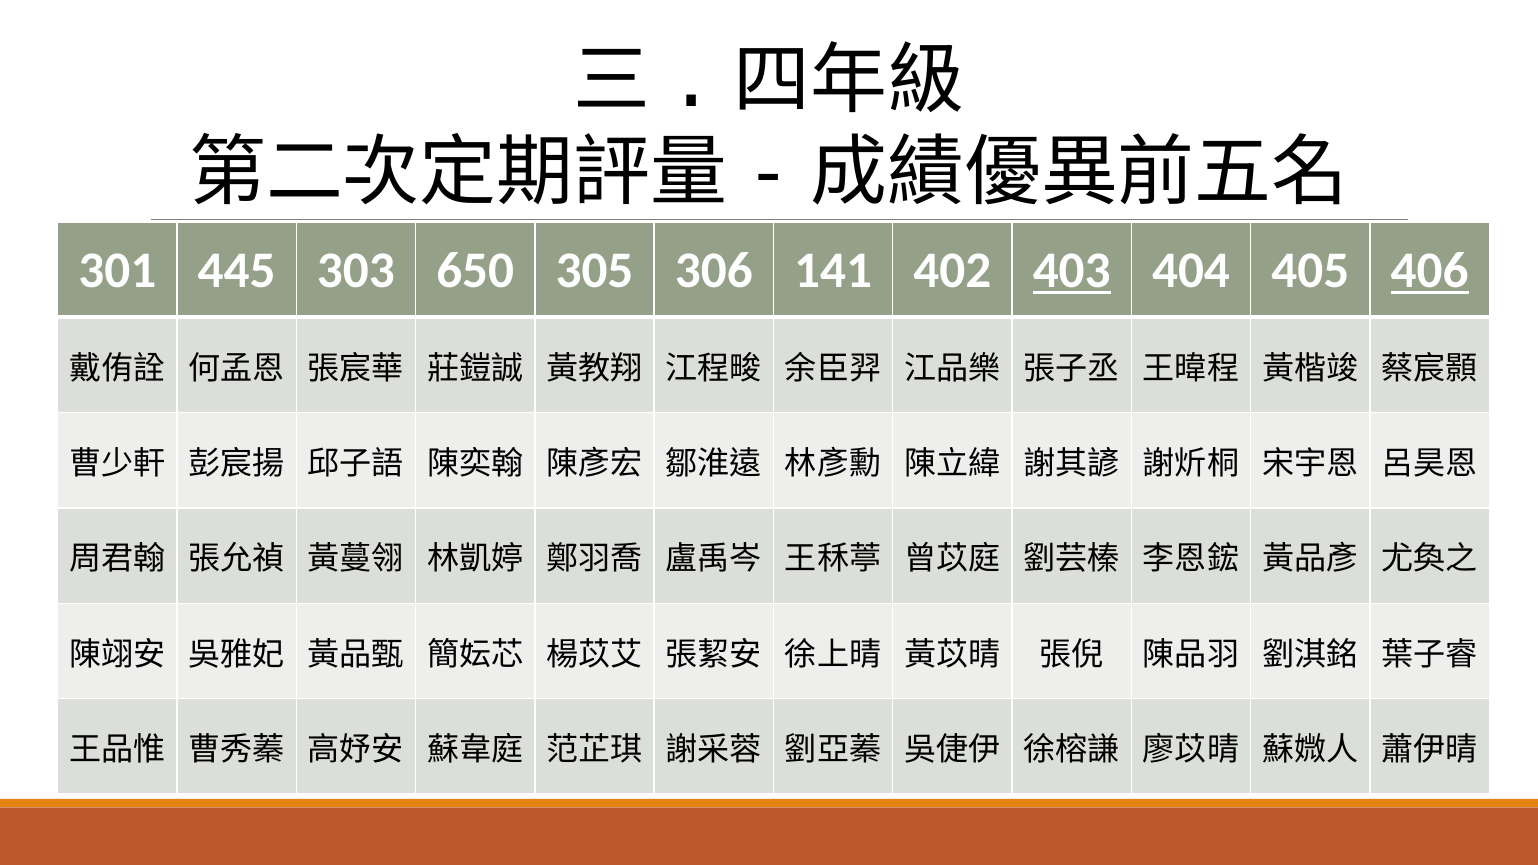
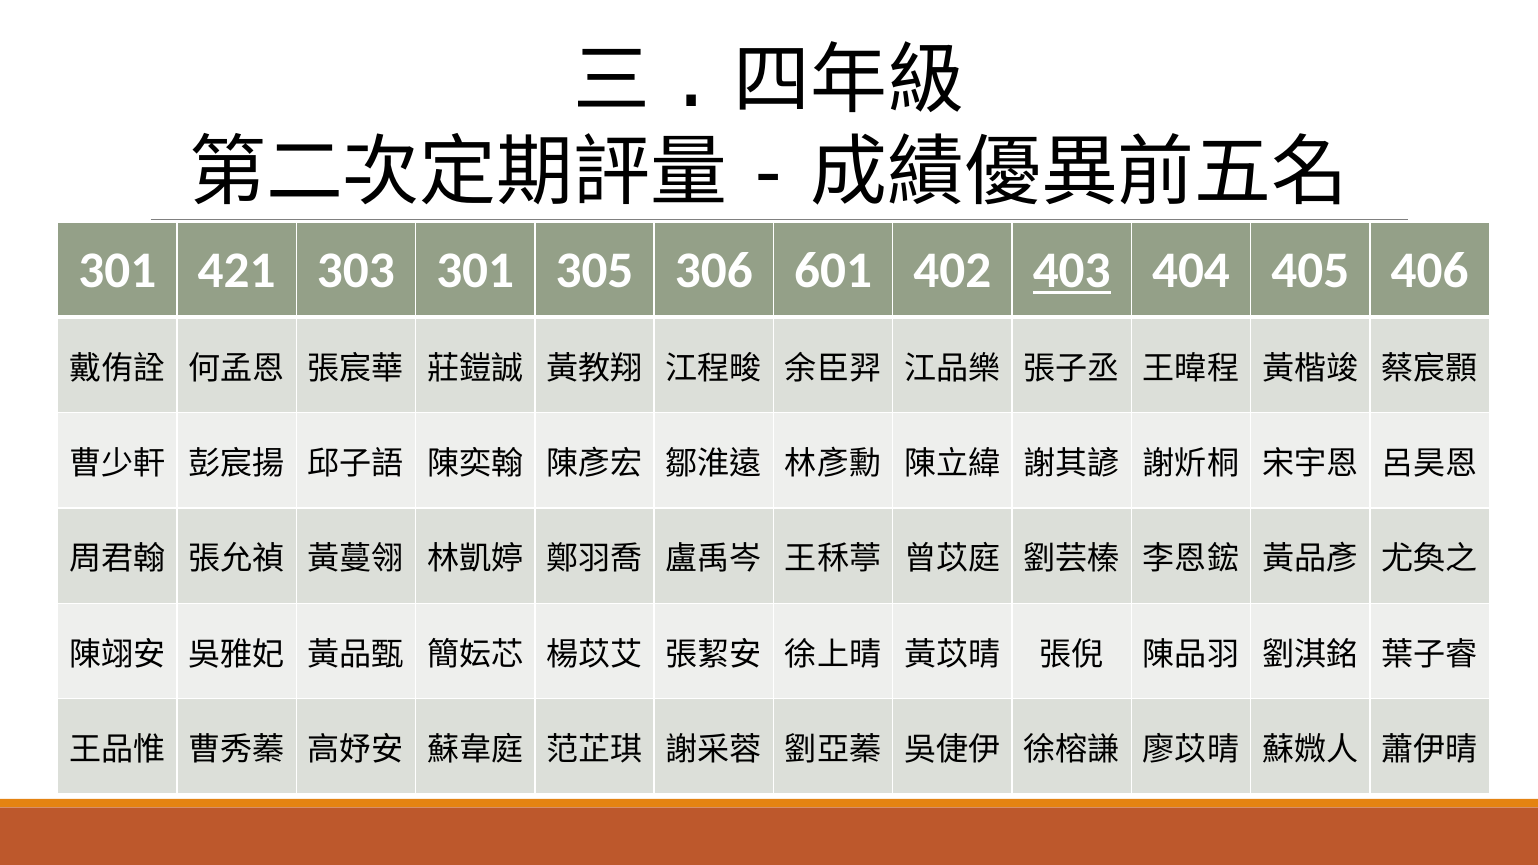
445: 445 -> 421 (237, 270)
303 650: 650 -> 301 (475, 270)
141: 141 -> 601 (833, 270)
406 underline: present -> none (1430, 270)
